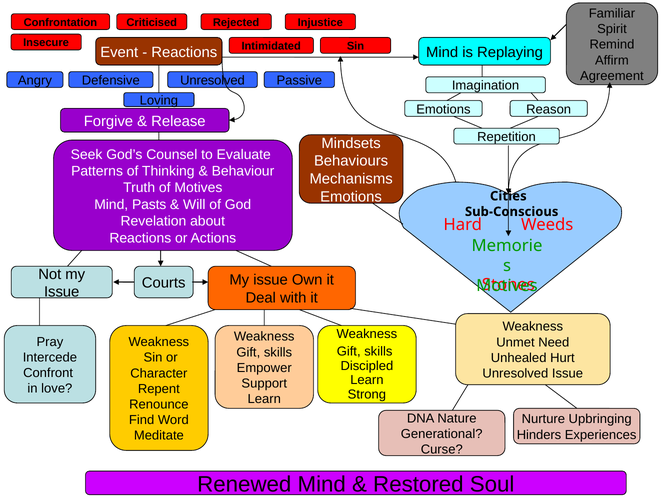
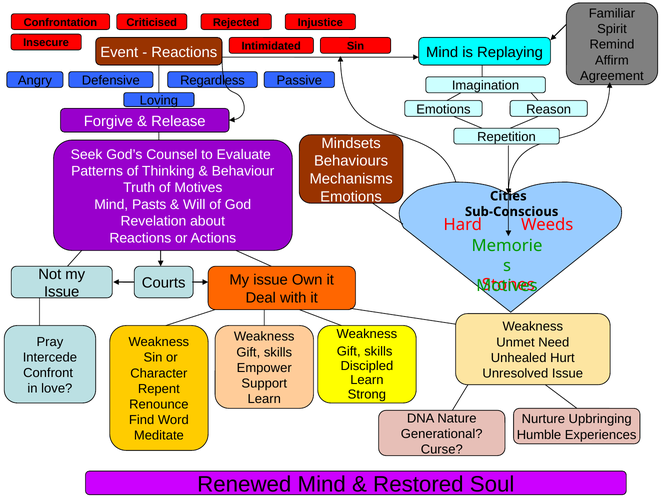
Defensive Unresolved: Unresolved -> Regardless (213, 81)
Hinders: Hinders -> Humble (539, 435)
